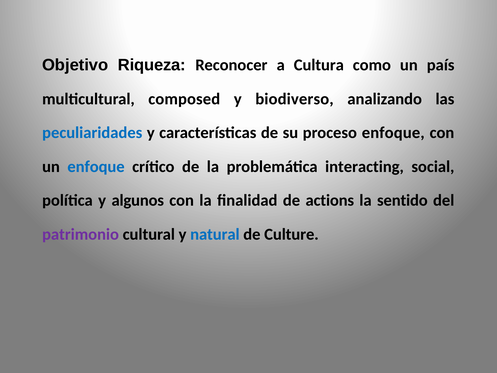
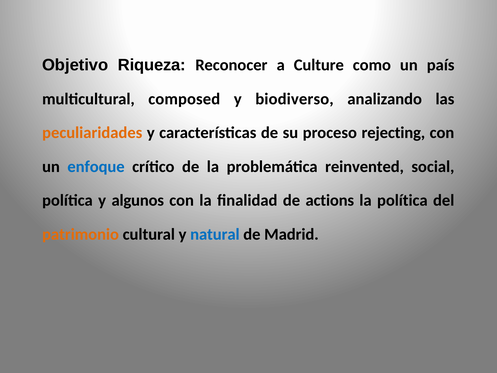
Cultura: Cultura -> Culture (319, 65)
peculiaridades colour: blue -> orange (92, 133)
proceso enfoque: enfoque -> rejecting (393, 133)
interacting: interacting -> reinvented (365, 167)
la sentido: sentido -> política (402, 200)
patrimonio colour: purple -> orange (81, 234)
Culture: Culture -> Madrid (291, 234)
